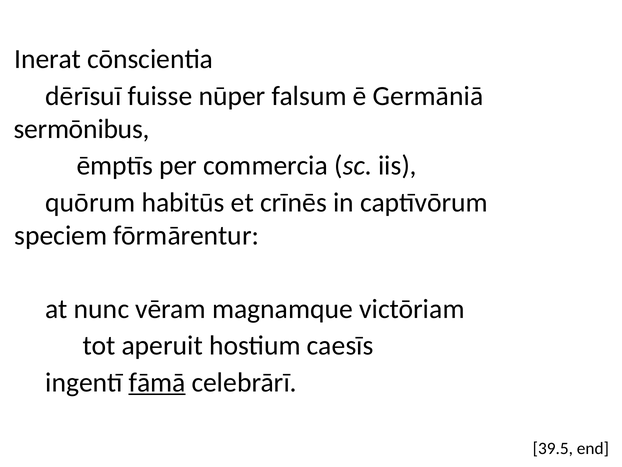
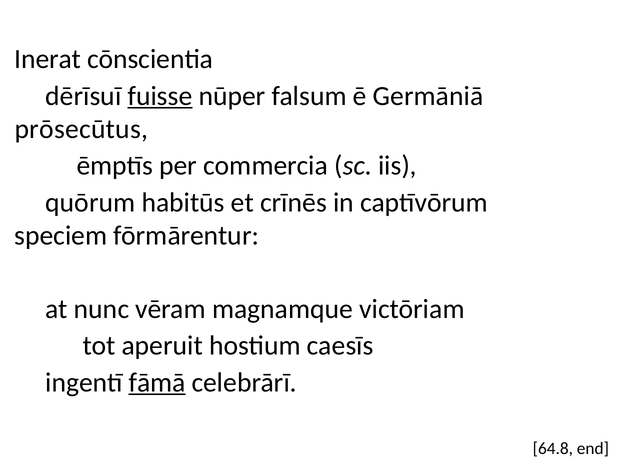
fuisse underline: none -> present (160, 96)
sermōnibus: sermōnibus -> prōsecūtus (81, 129)
39.5: 39.5 -> 64.8 (553, 448)
